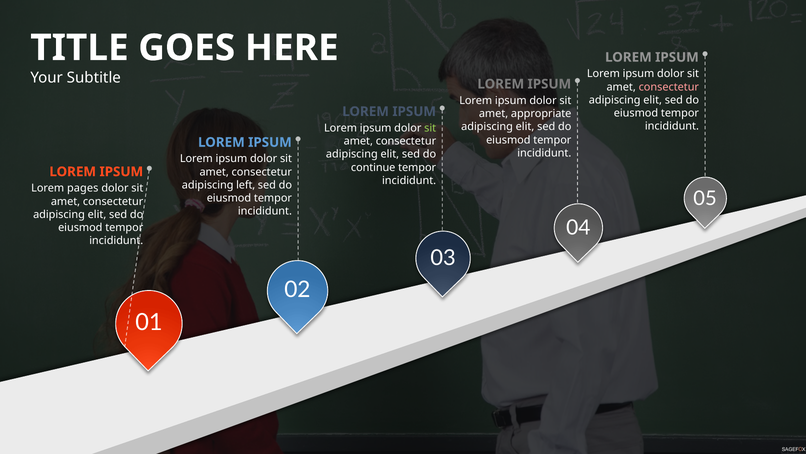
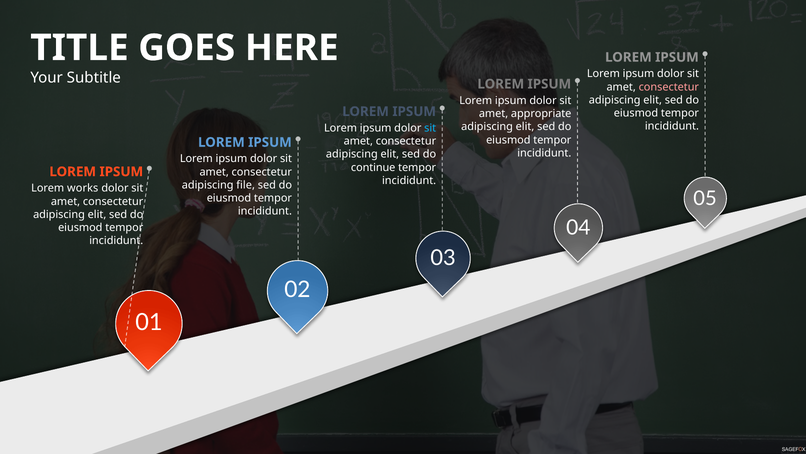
sit colour: light green -> light blue (430, 128)
left: left -> file (246, 185)
pages: pages -> works (83, 188)
